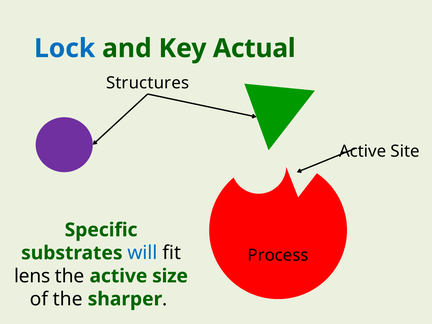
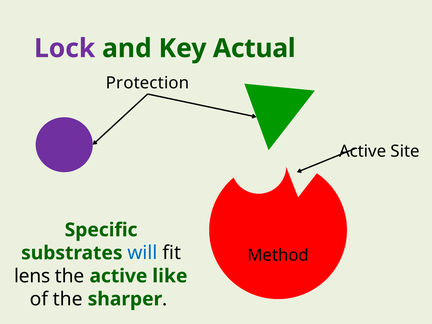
Lock colour: blue -> purple (65, 48)
Structures: Structures -> Protection (148, 83)
Process: Process -> Method (278, 255)
size: size -> like (170, 276)
